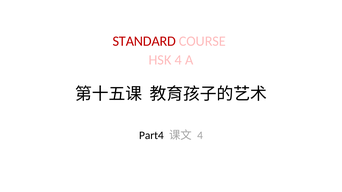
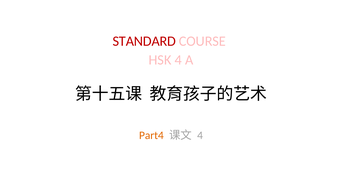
Part4 colour: black -> orange (151, 136)
